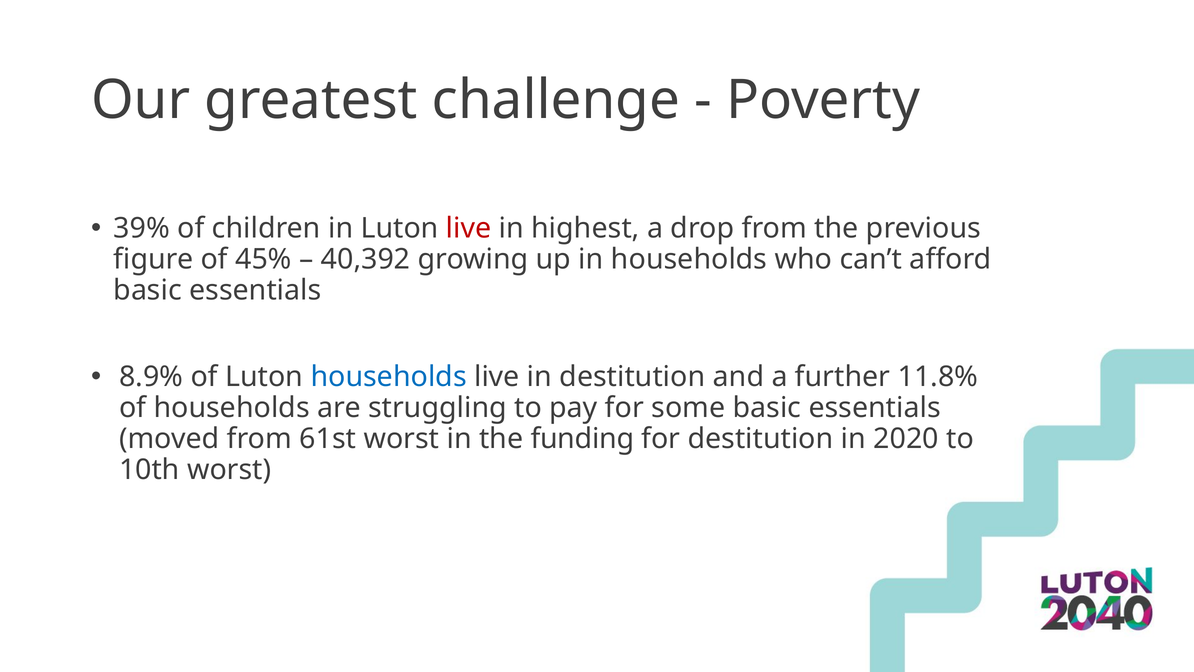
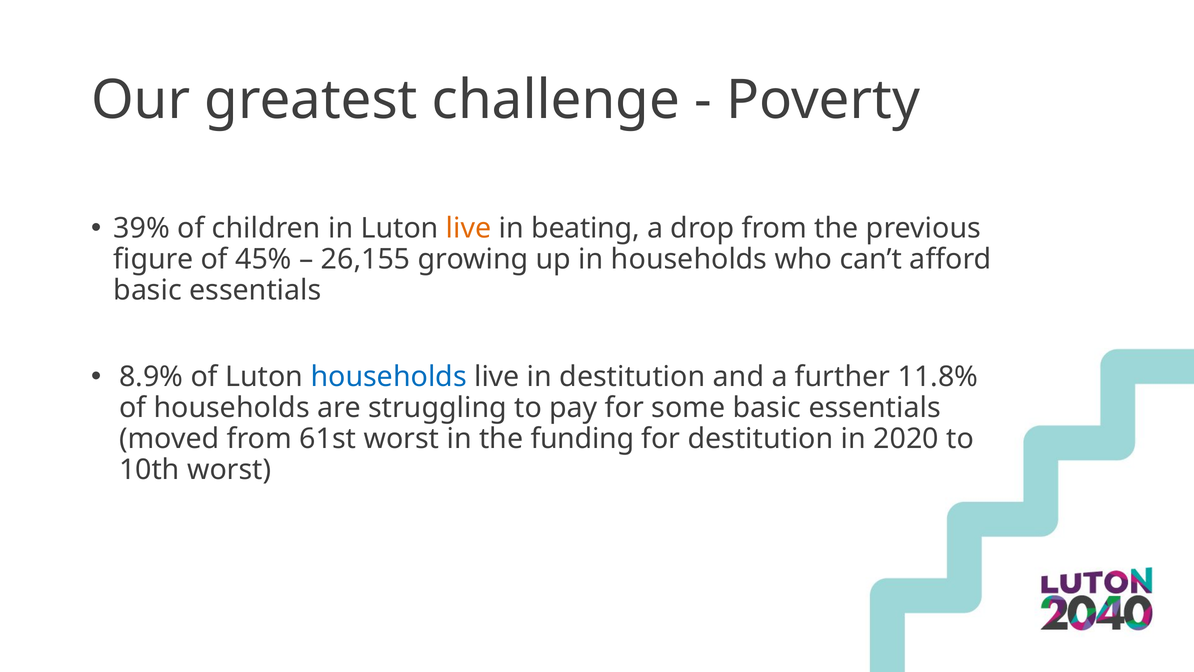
live colour: red -> orange (469, 228)
highest: highest -> beating (586, 228)
40,392: 40,392 -> 26,155 (366, 259)
